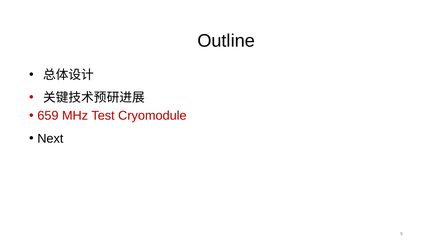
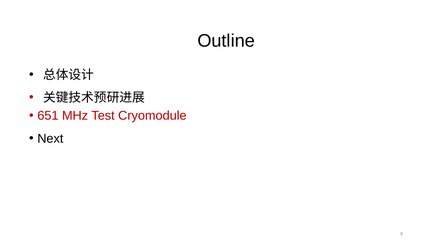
659: 659 -> 651 (48, 116)
